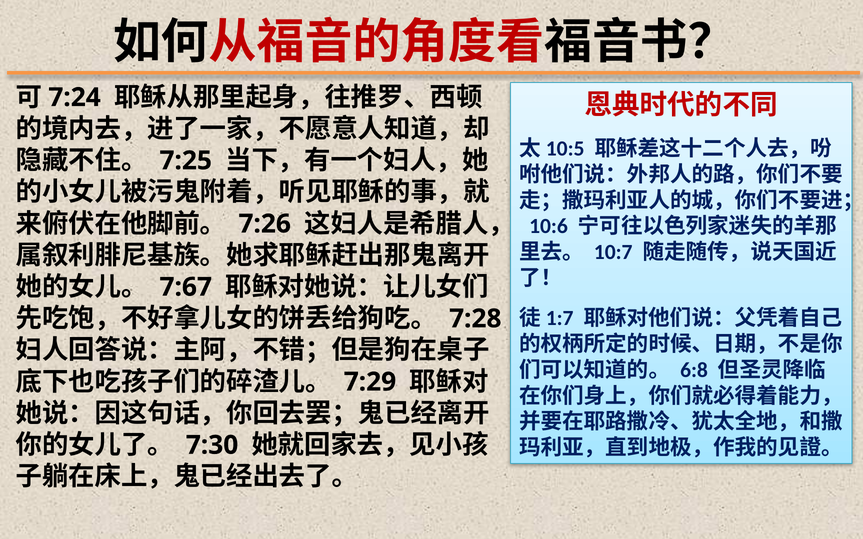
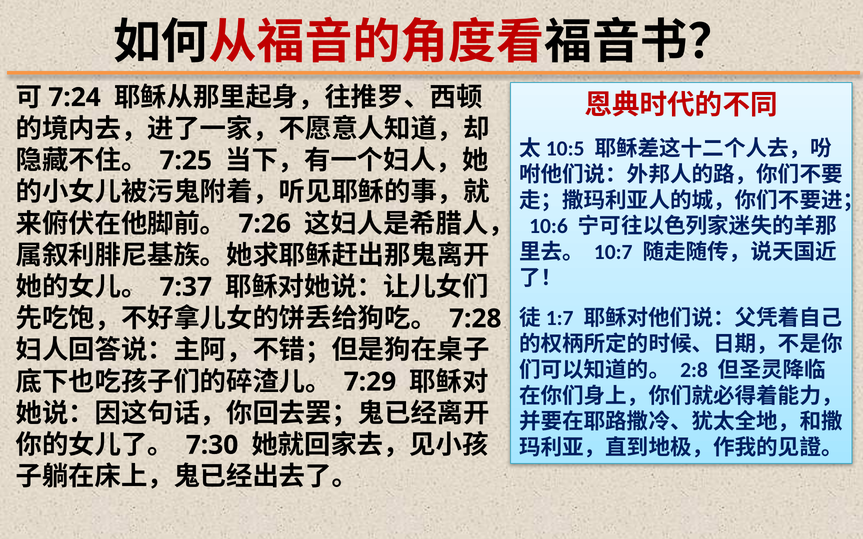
7:67: 7:67 -> 7:37 (186, 287)
6:8: 6:8 -> 2:8 (694, 370)
